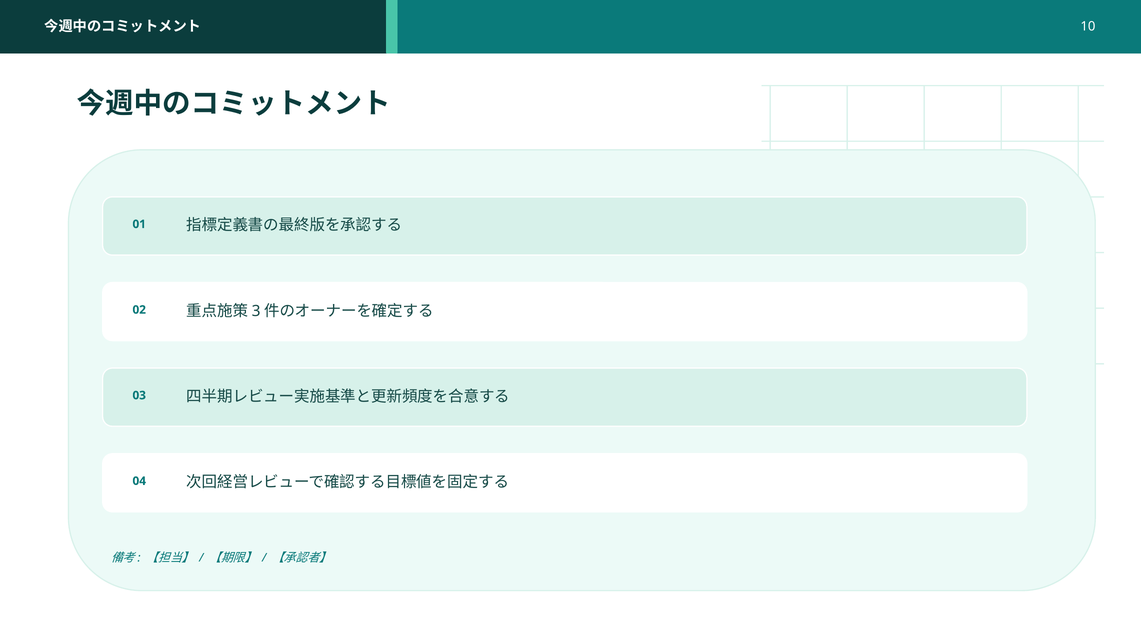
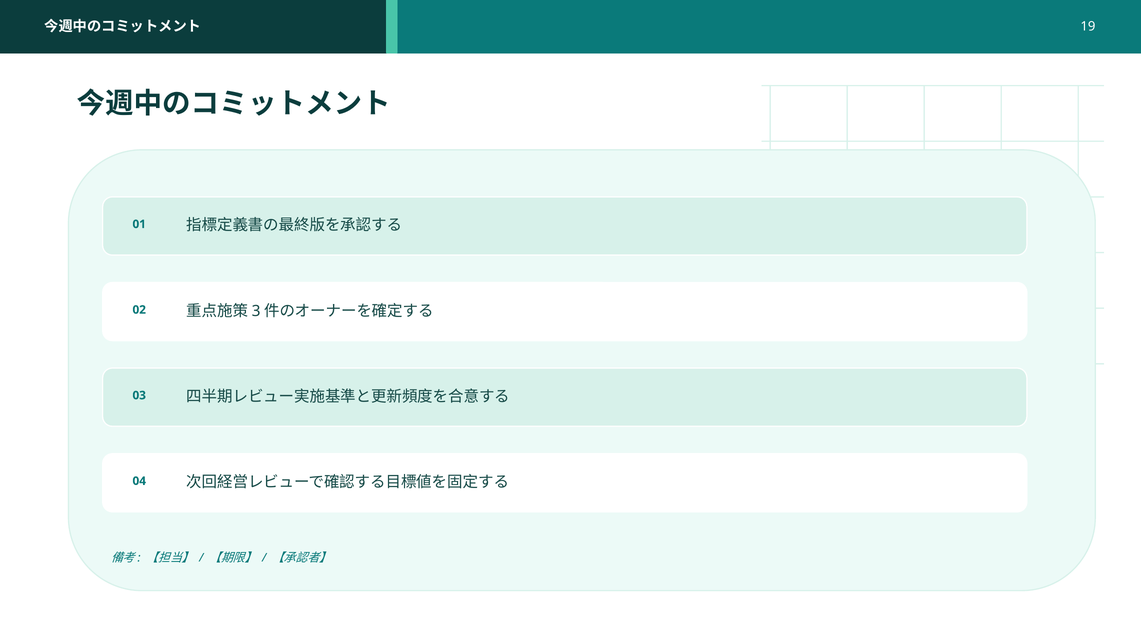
10: 10 -> 19 (1088, 27)
